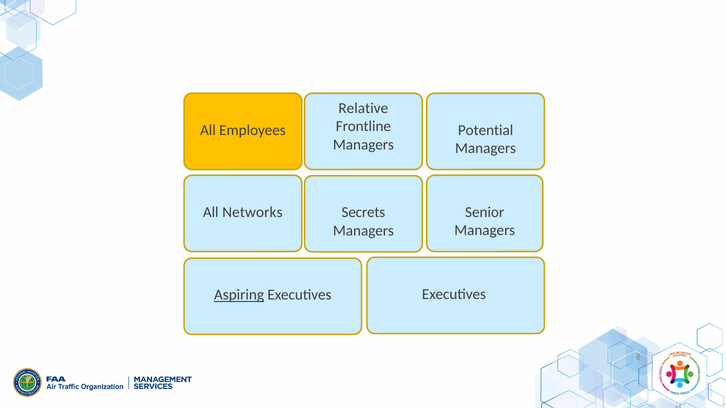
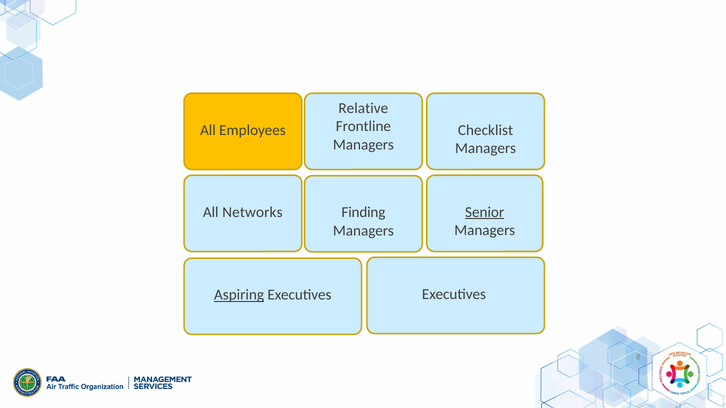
Potential: Potential -> Checklist (486, 130)
Senior underline: none -> present (485, 212)
Secrets: Secrets -> Finding (363, 213)
